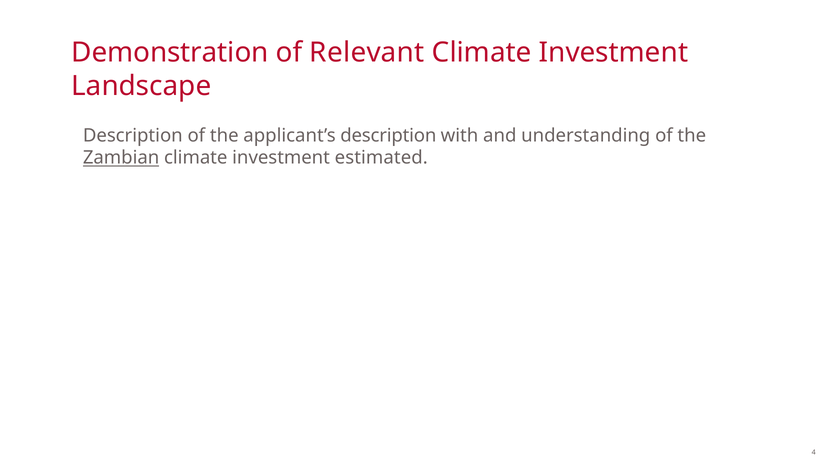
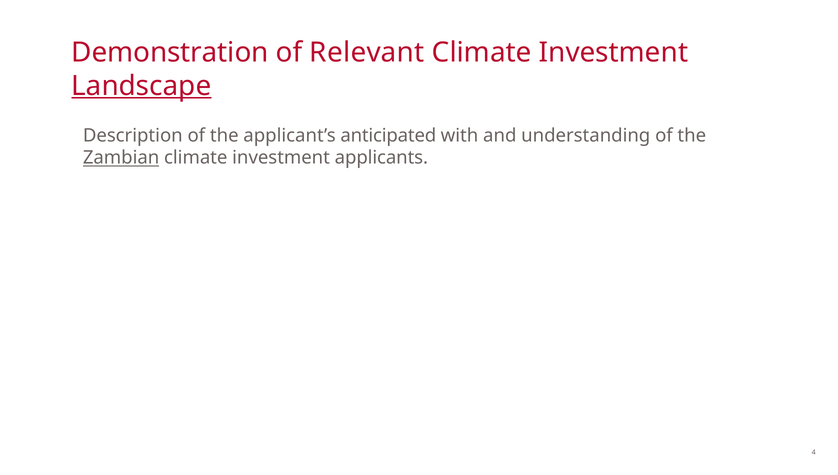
Landscape underline: none -> present (141, 86)
applicant’s description: description -> anticipated (388, 136)
estimated: estimated -> applicants (381, 158)
